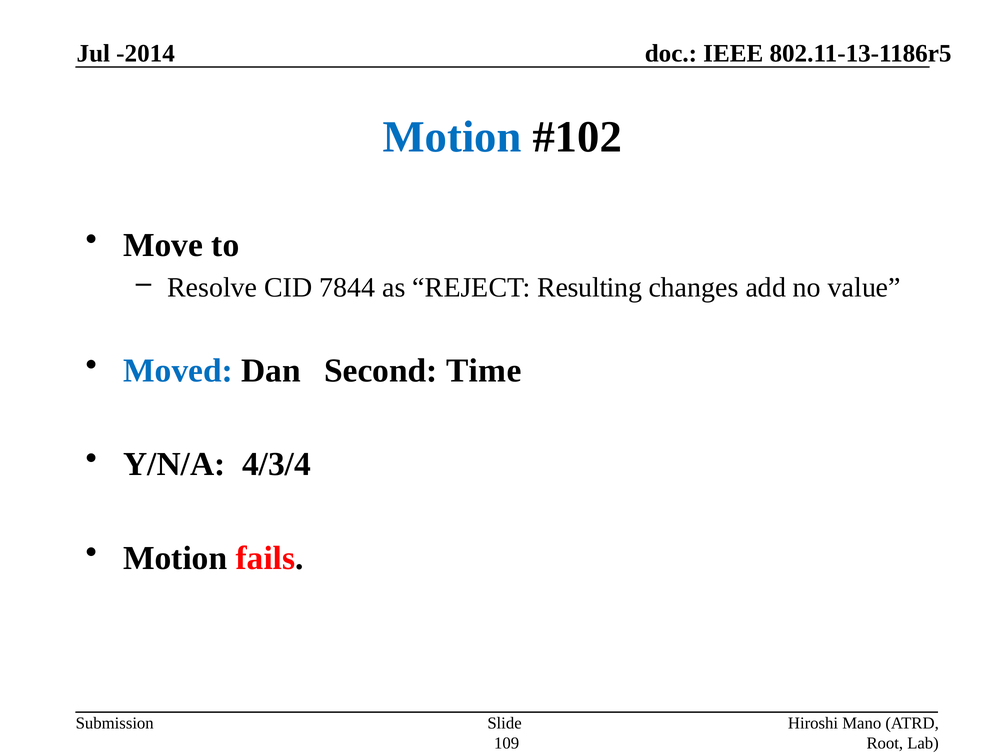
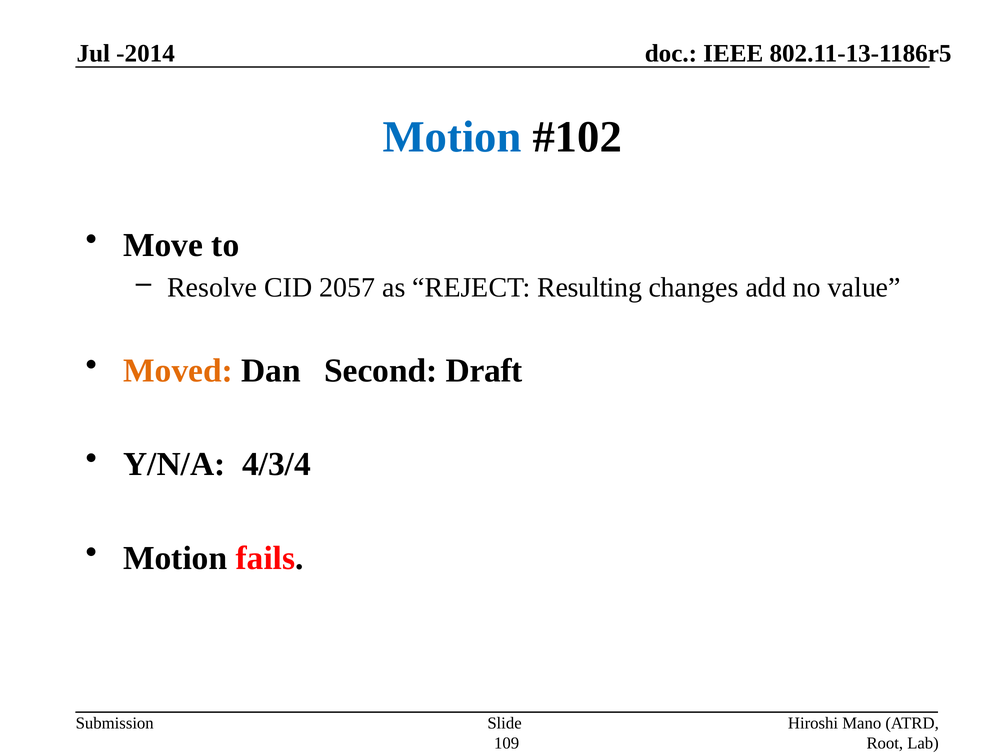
7844: 7844 -> 2057 (347, 287)
Moved colour: blue -> orange (178, 370)
Time: Time -> Draft (484, 370)
